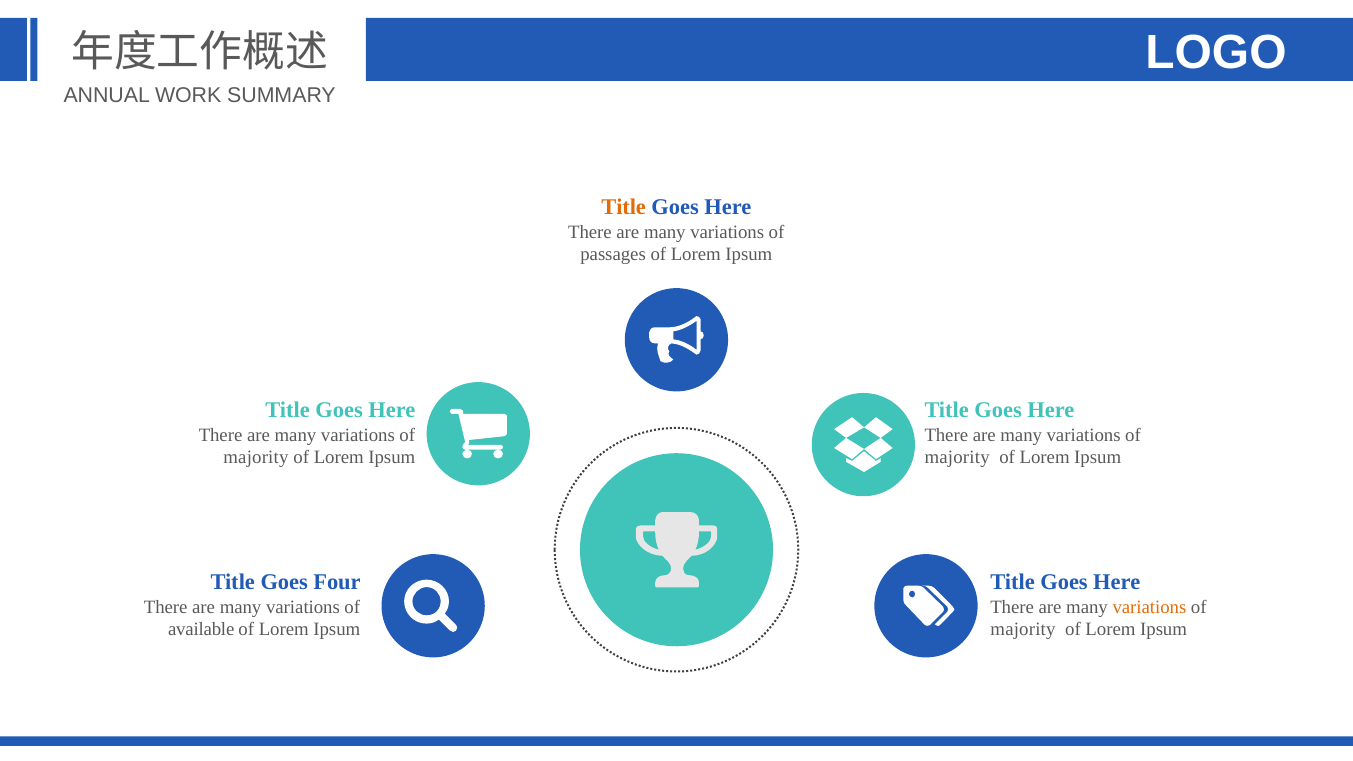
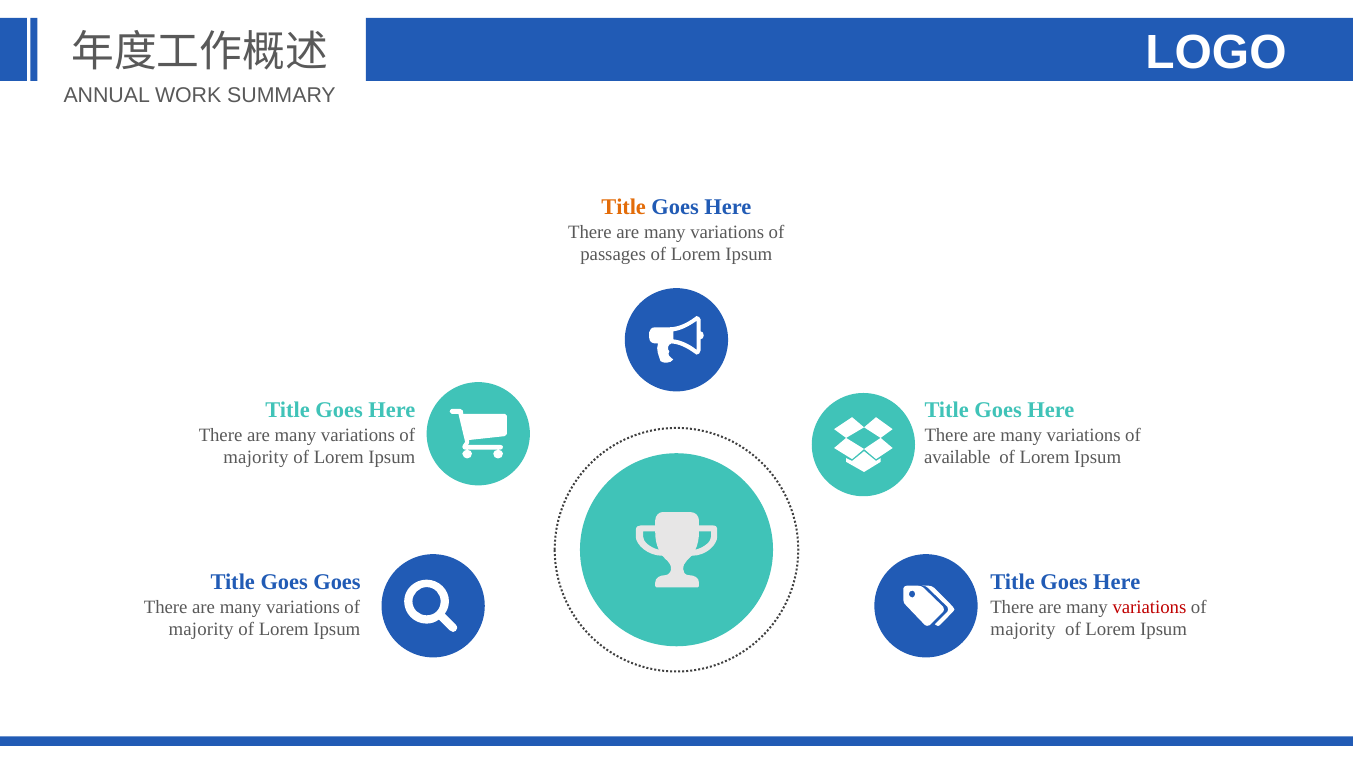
majority: majority -> available (957, 457)
Goes Four: Four -> Goes (337, 582)
variations colour: orange -> red (1149, 607)
available: available -> majority (201, 629)
